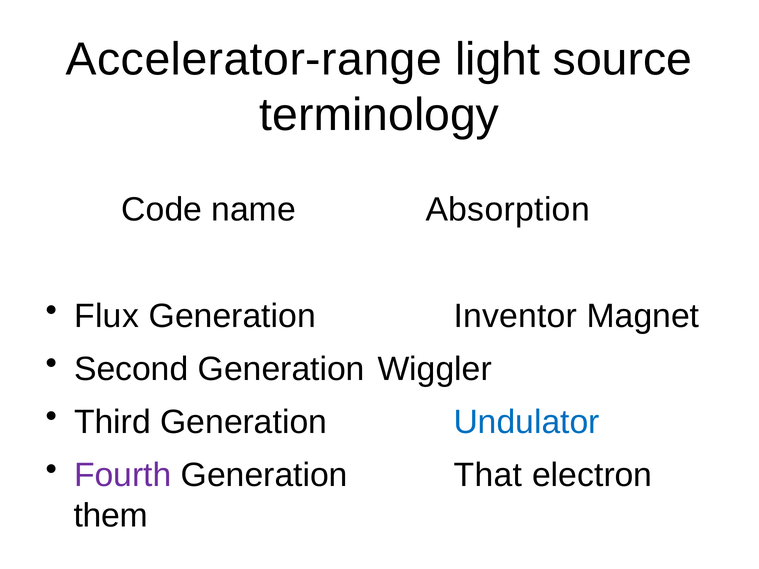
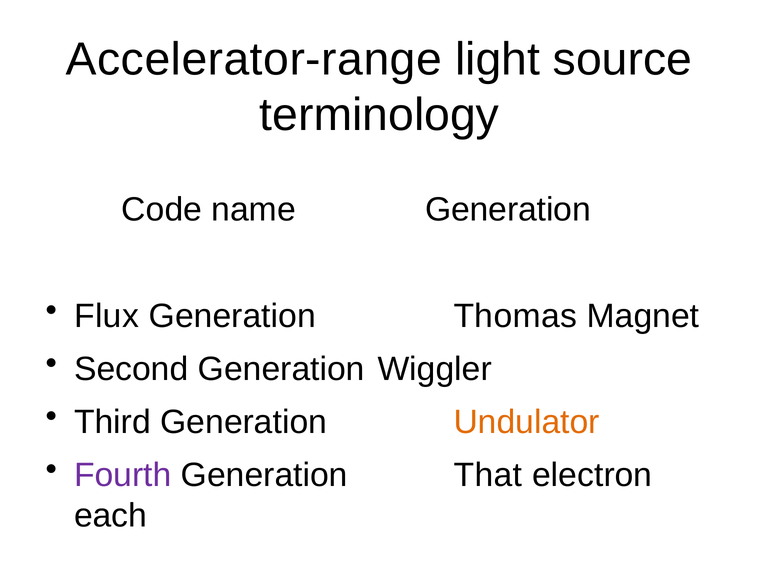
name Absorption: Absorption -> Generation (508, 210)
Inventor: Inventor -> Thomas (515, 316)
Undulator colour: blue -> orange (527, 422)
them: them -> each (111, 516)
